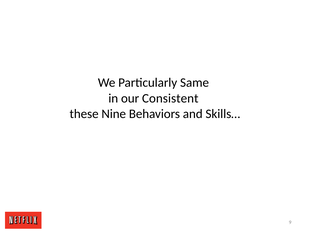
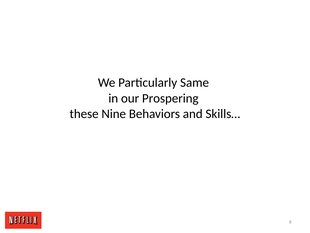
Consistent: Consistent -> Prospering (170, 98)
